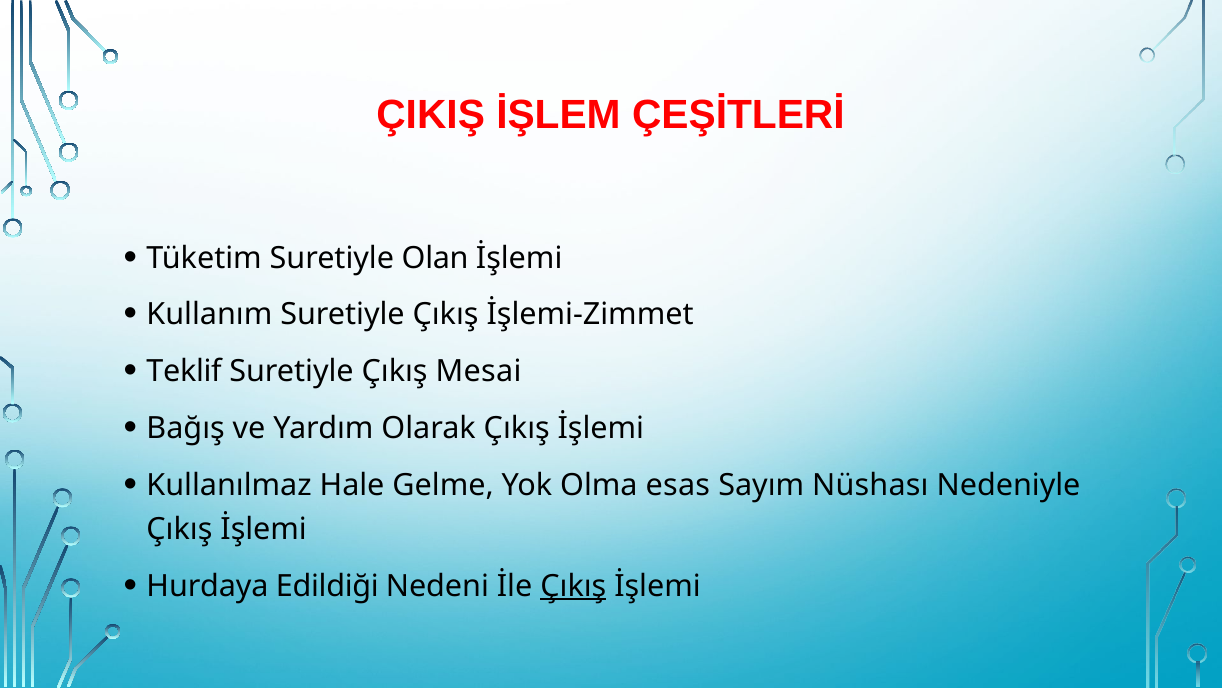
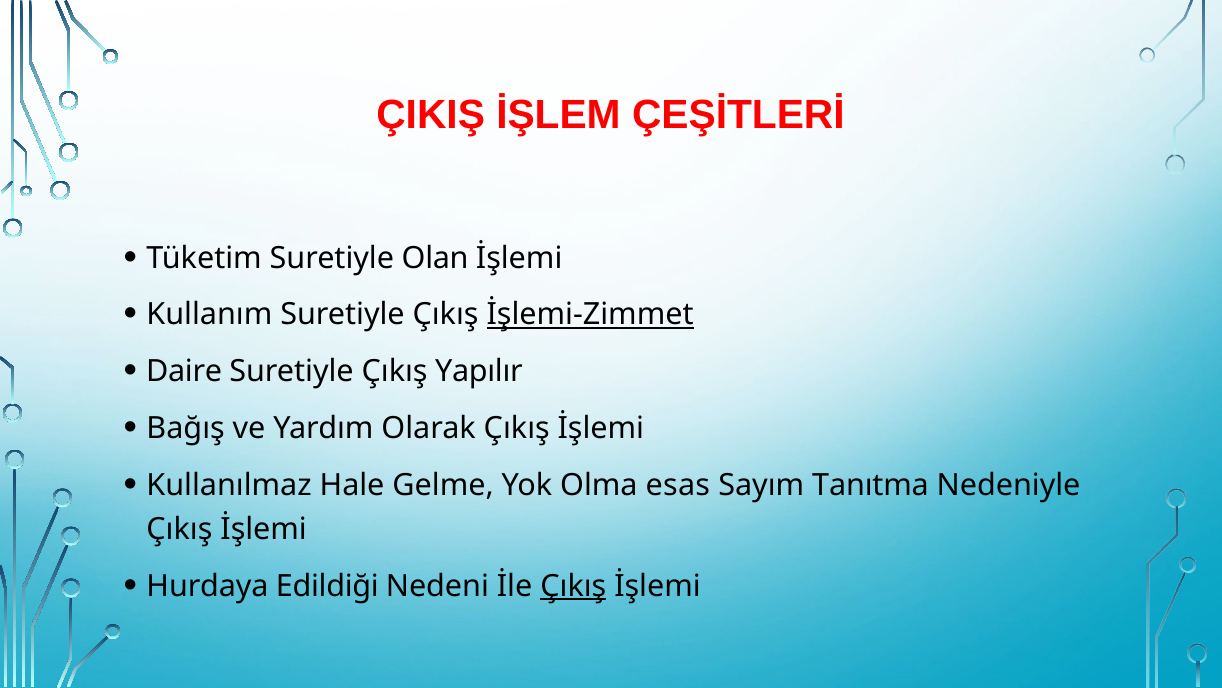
İşlemi-Zimmet underline: none -> present (590, 315)
Teklif: Teklif -> Daire (184, 371)
Mesai: Mesai -> Yapılır (479, 371)
Nüshası: Nüshası -> Tanıtma (871, 485)
